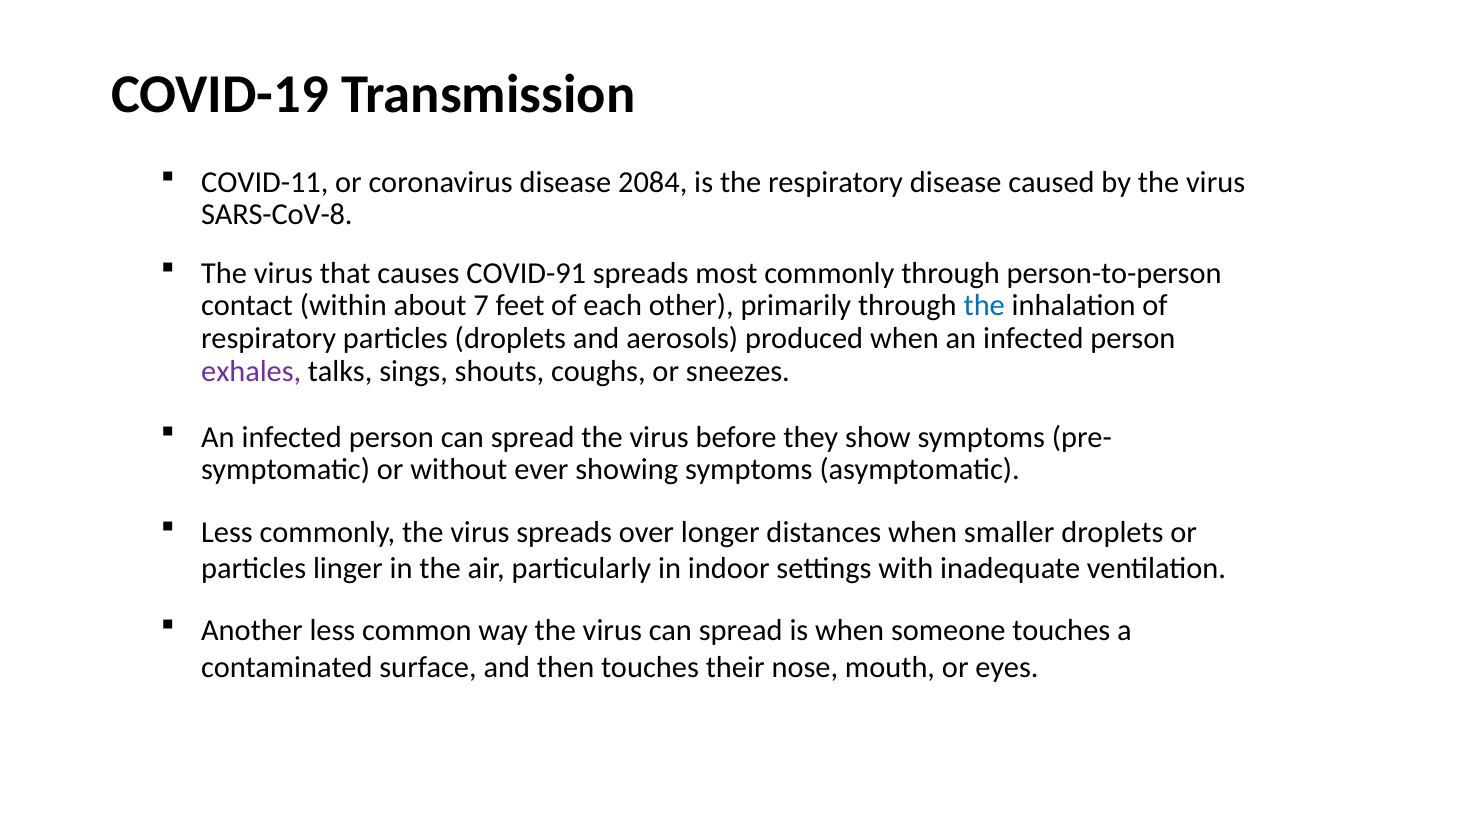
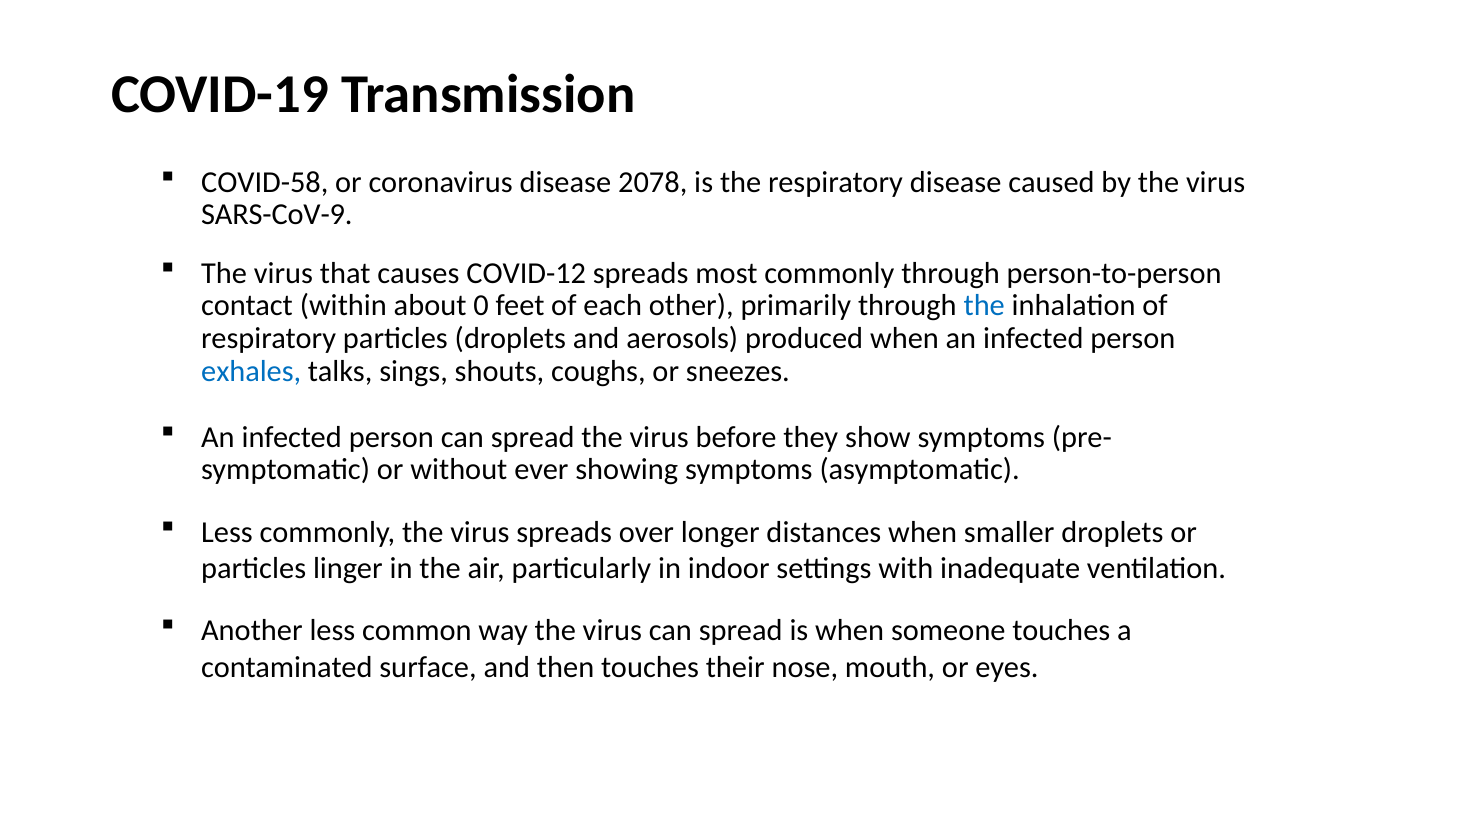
COVID-11: COVID-11 -> COVID-58 (265, 182)
2084: 2084 -> 2078 (653, 182)
SARS-CoV-8: SARS-CoV-8 -> SARS-CoV-9 (277, 215)
COVID-91: COVID-91 -> COVID-12 (526, 273)
7: 7 -> 0 (481, 306)
exhales colour: purple -> blue (251, 372)
